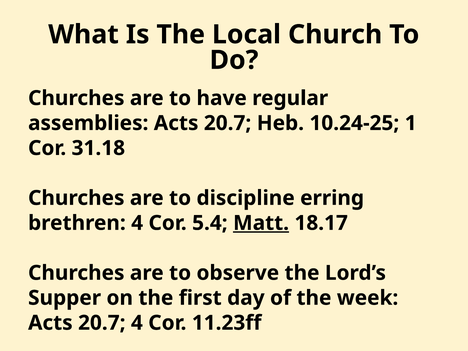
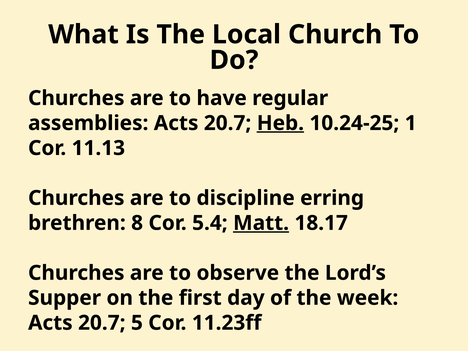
Heb underline: none -> present (280, 123)
31.18: 31.18 -> 11.13 (98, 148)
brethren 4: 4 -> 8 (137, 223)
20.7 4: 4 -> 5 (137, 323)
